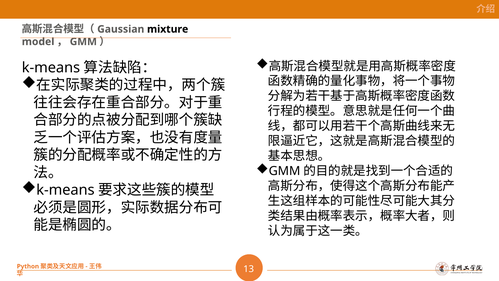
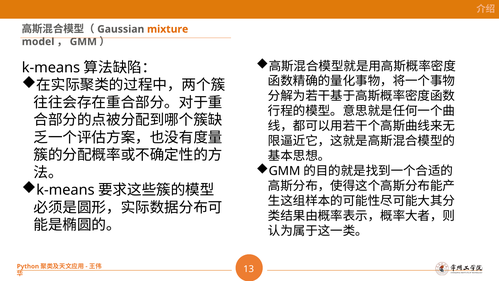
mixture colour: black -> orange (168, 29)
